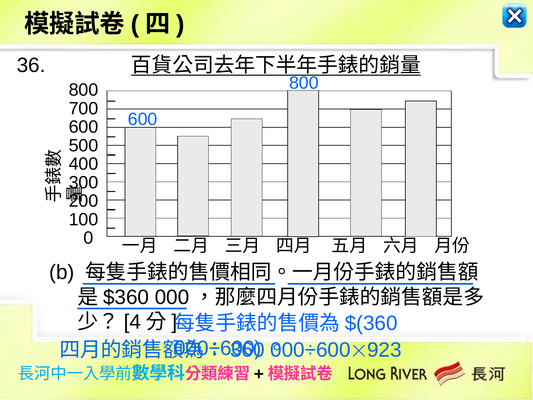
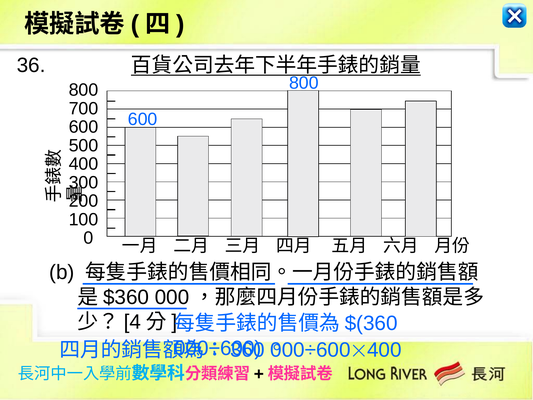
923: 923 -> 400 (384, 350)
